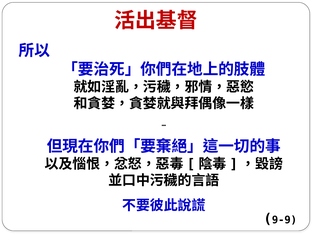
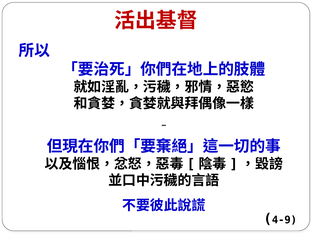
9-9: 9-9 -> 4-9 (284, 220)
